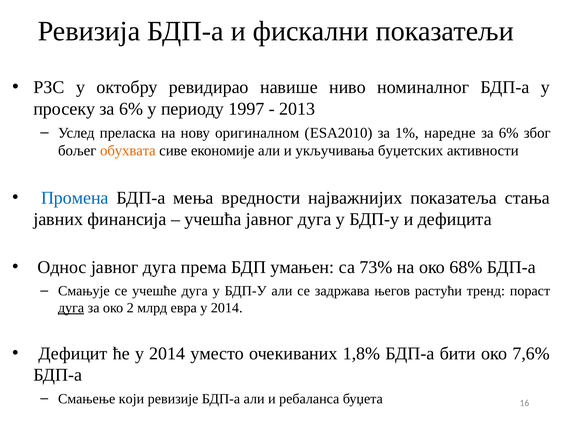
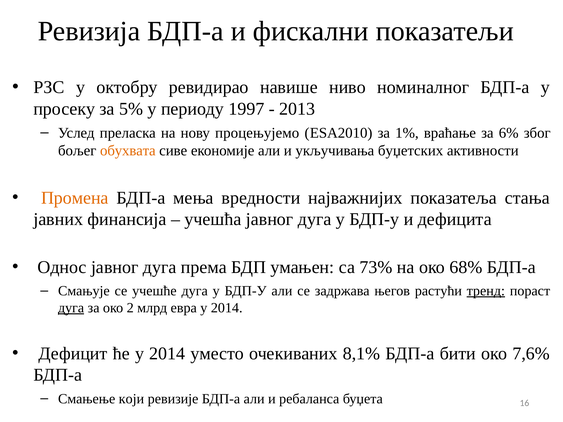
просеку за 6%: 6% -> 5% (131, 109)
оригиналном: оригиналном -> процењујемо (257, 133)
наредне: наредне -> враћање (450, 133)
Промена colour: blue -> orange (75, 198)
тренд underline: none -> present (486, 291)
1,8%: 1,8% -> 8,1% (361, 354)
